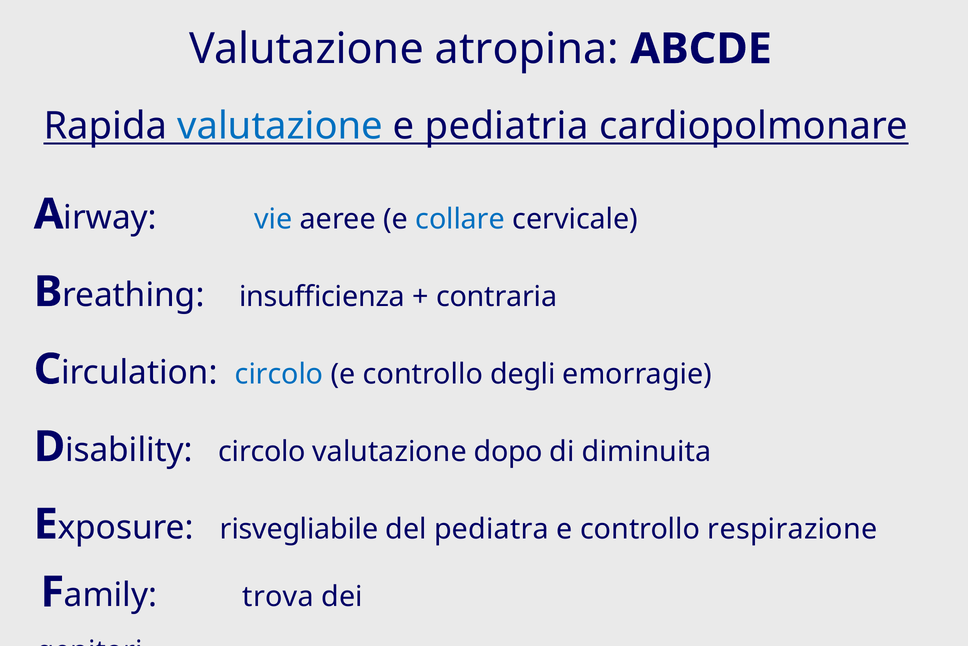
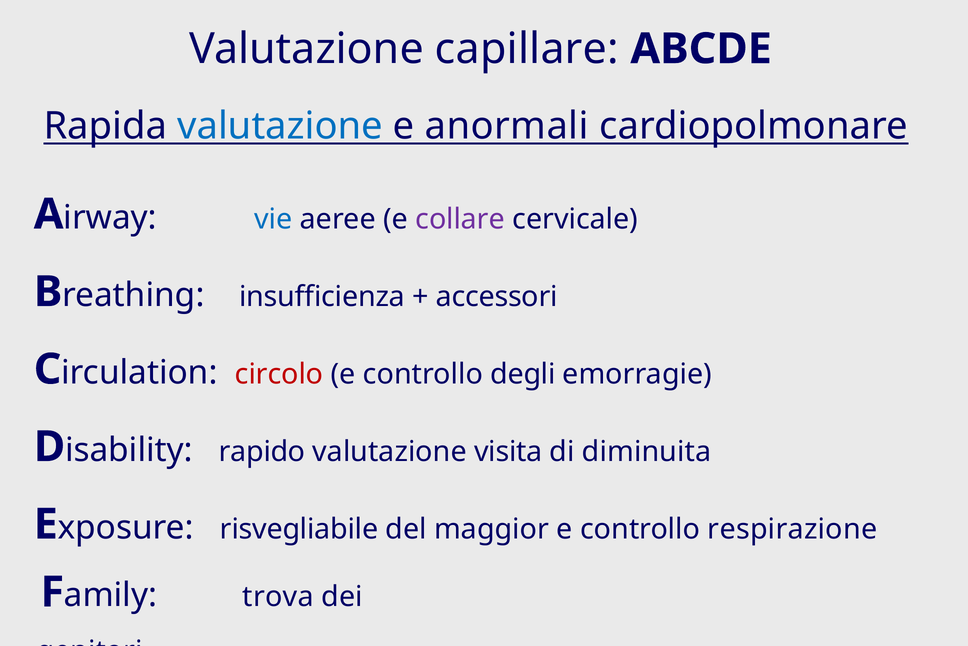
atropina: atropina -> capillare (527, 49)
pediatria: pediatria -> anormali (507, 126)
collare colour: blue -> purple (460, 219)
contraria: contraria -> accessori (497, 296)
circolo colour: blue -> red (279, 374)
Disability circolo: circolo -> rapido (262, 451)
dopo: dopo -> visita (508, 451)
pediatra: pediatra -> maggior (492, 529)
